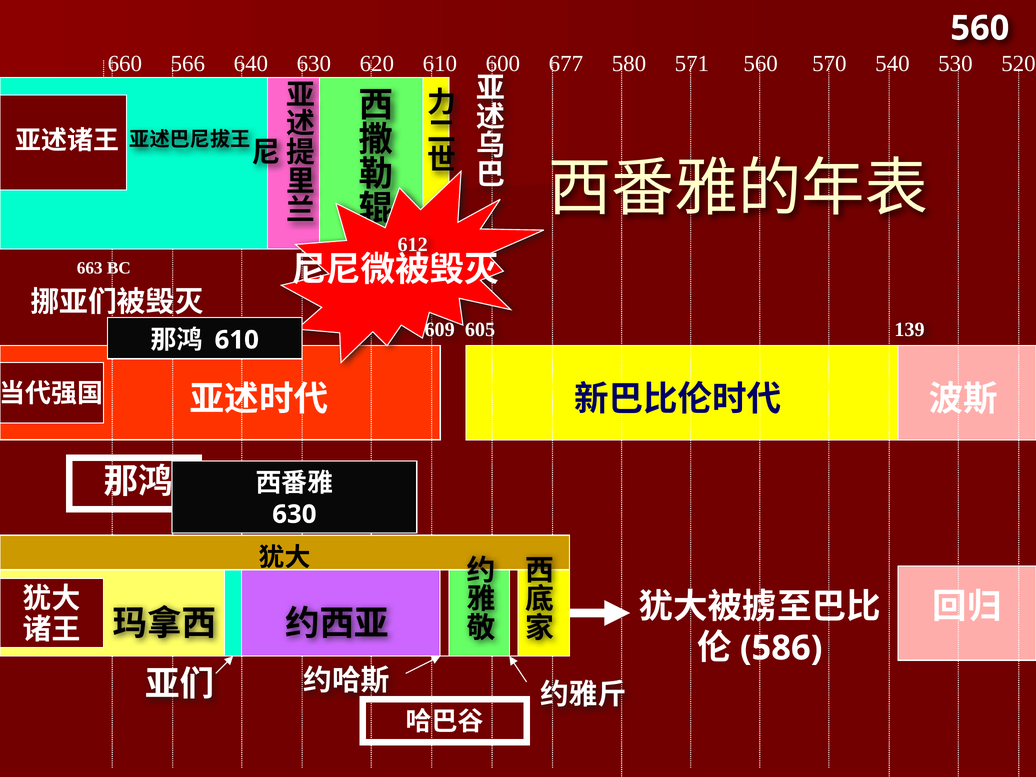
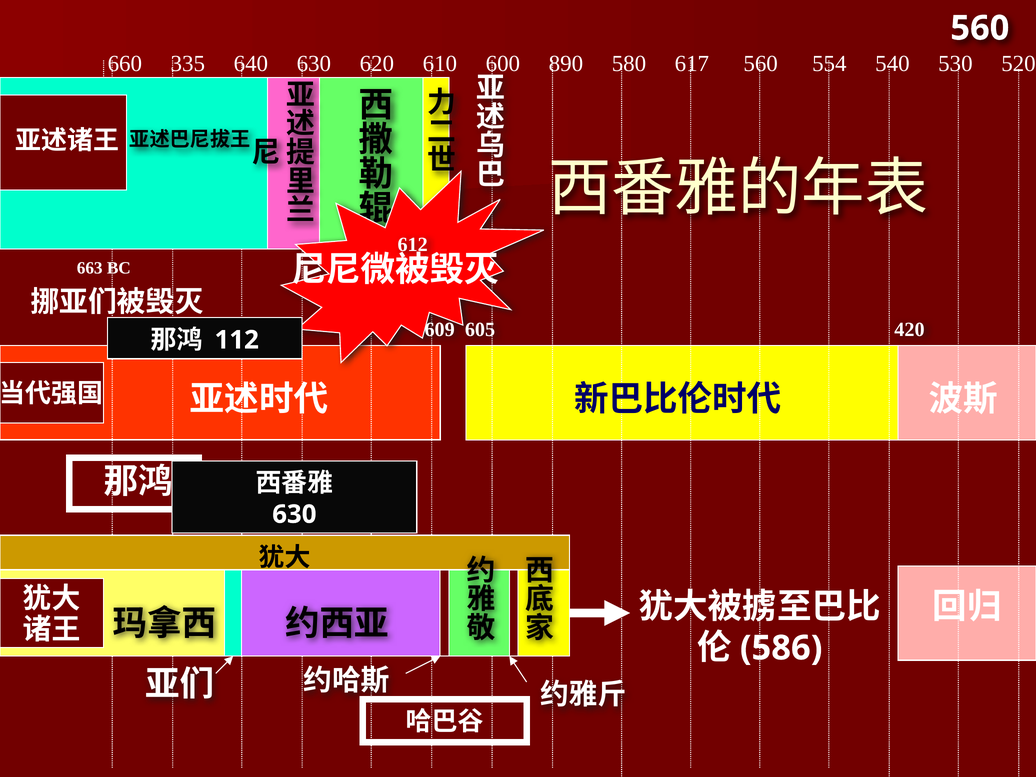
566: 566 -> 335 (188, 64)
677: 677 -> 890 (566, 64)
571: 571 -> 617 (692, 64)
570: 570 -> 554 (829, 64)
139: 139 -> 420 (909, 329)
610: 610 -> 112 (237, 340)
